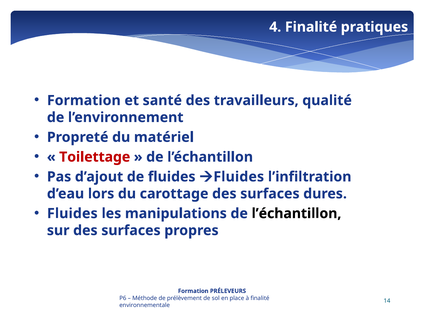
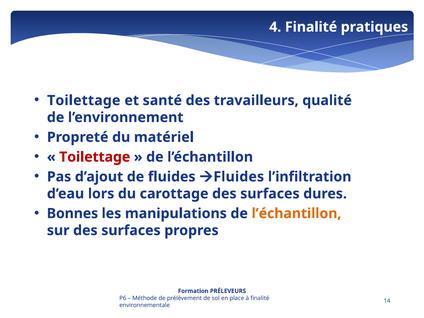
Formation: Formation -> Toilettage (84, 100)
Fluides: Fluides -> Bonnes (72, 213)
l’échantillon colour: black -> orange (296, 213)
